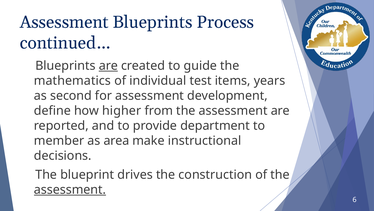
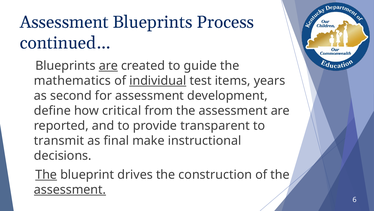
individual underline: none -> present (158, 81)
higher: higher -> critical (122, 110)
department: department -> transparent (215, 125)
member: member -> transmit (59, 140)
area: area -> final (116, 140)
The underline: none -> present (46, 174)
